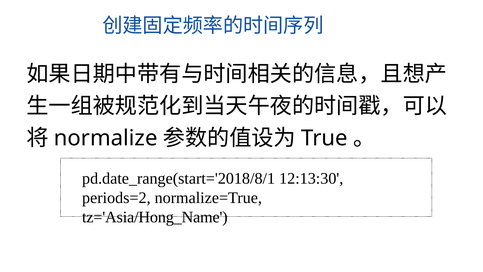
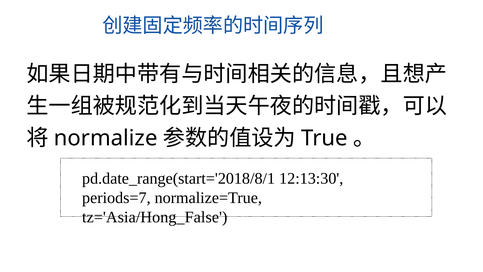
periods=2: periods=2 -> periods=7 (116, 198)
tz='Asia/Hong_Name: tz='Asia/Hong_Name -> tz='Asia/Hong_False (155, 217)
